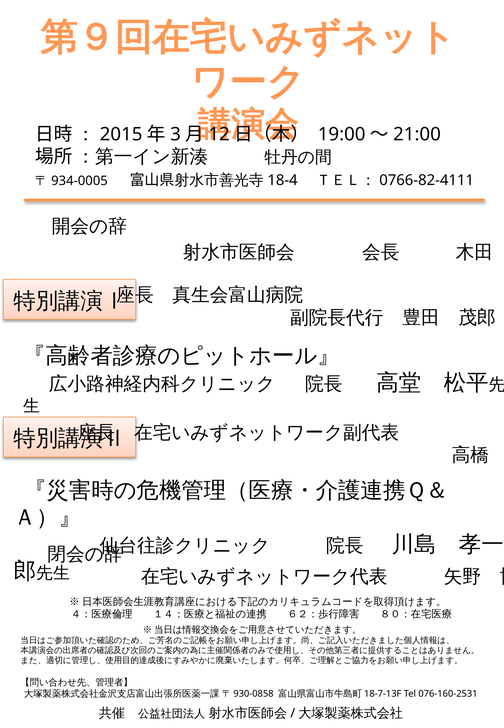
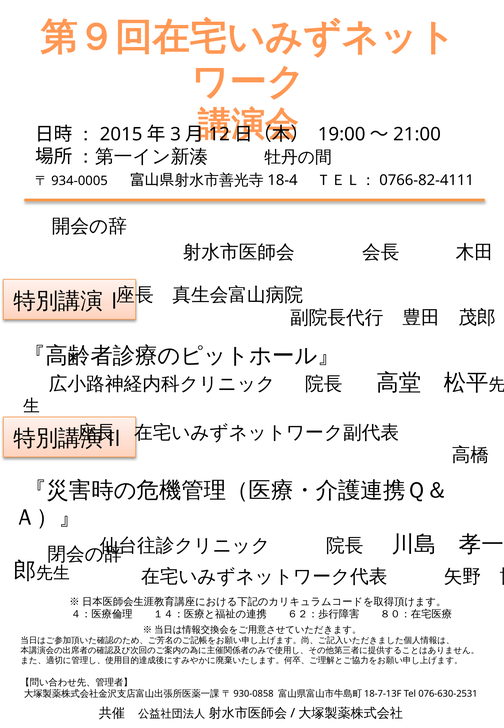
076-160-2531: 076-160-2531 -> 076-630-2531 (448, 694)
